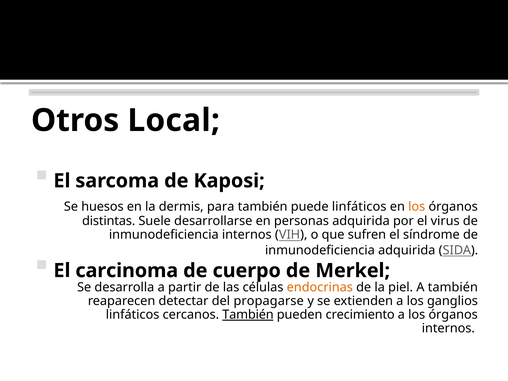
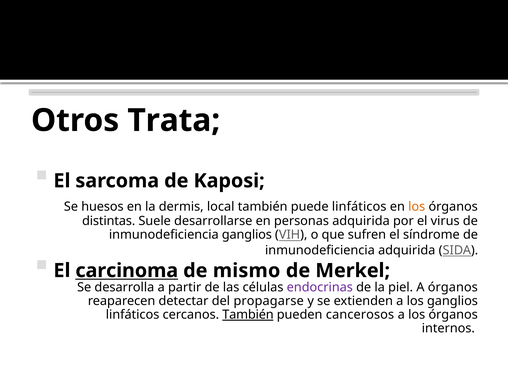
Local: Local -> Trata (174, 120)
para: para -> local (221, 207)
inmunodeficiencia internos: internos -> ganglios (247, 235)
carcinoma underline: none -> present (127, 271)
cuerpo: cuerpo -> mismo (247, 271)
endocrinas colour: orange -> purple (320, 287)
A también: también -> órganos (453, 287)
crecimiento: crecimiento -> cancerosos (360, 315)
